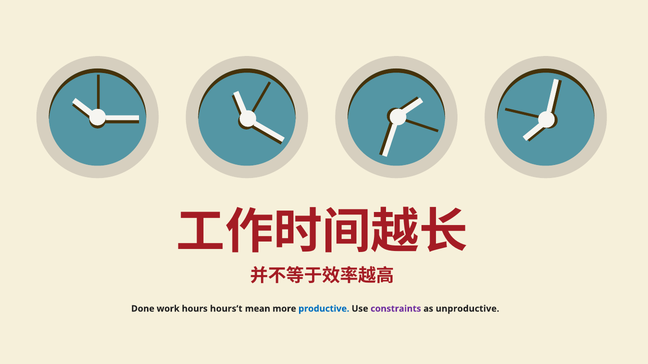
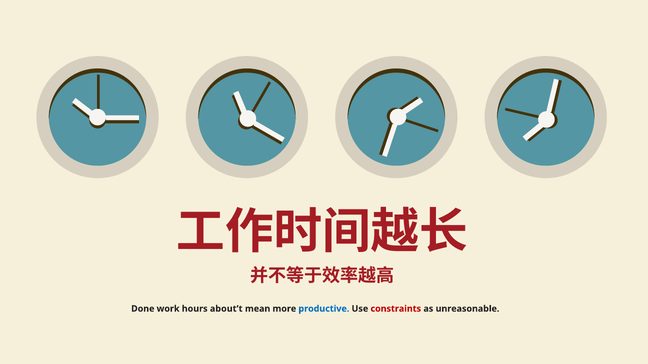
hours’t: hours’t -> about’t (226, 309)
constraints colour: purple -> red (396, 309)
unproductive: unproductive -> unreasonable (468, 309)
